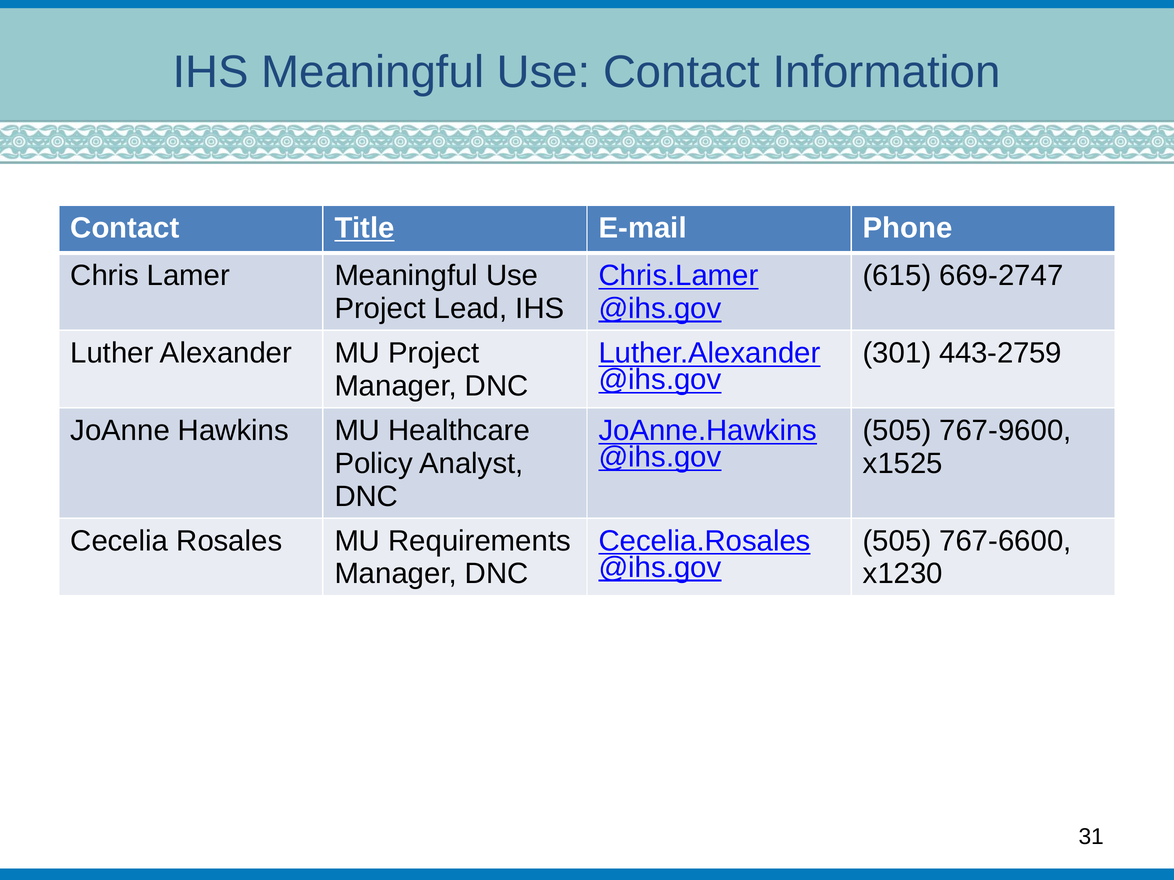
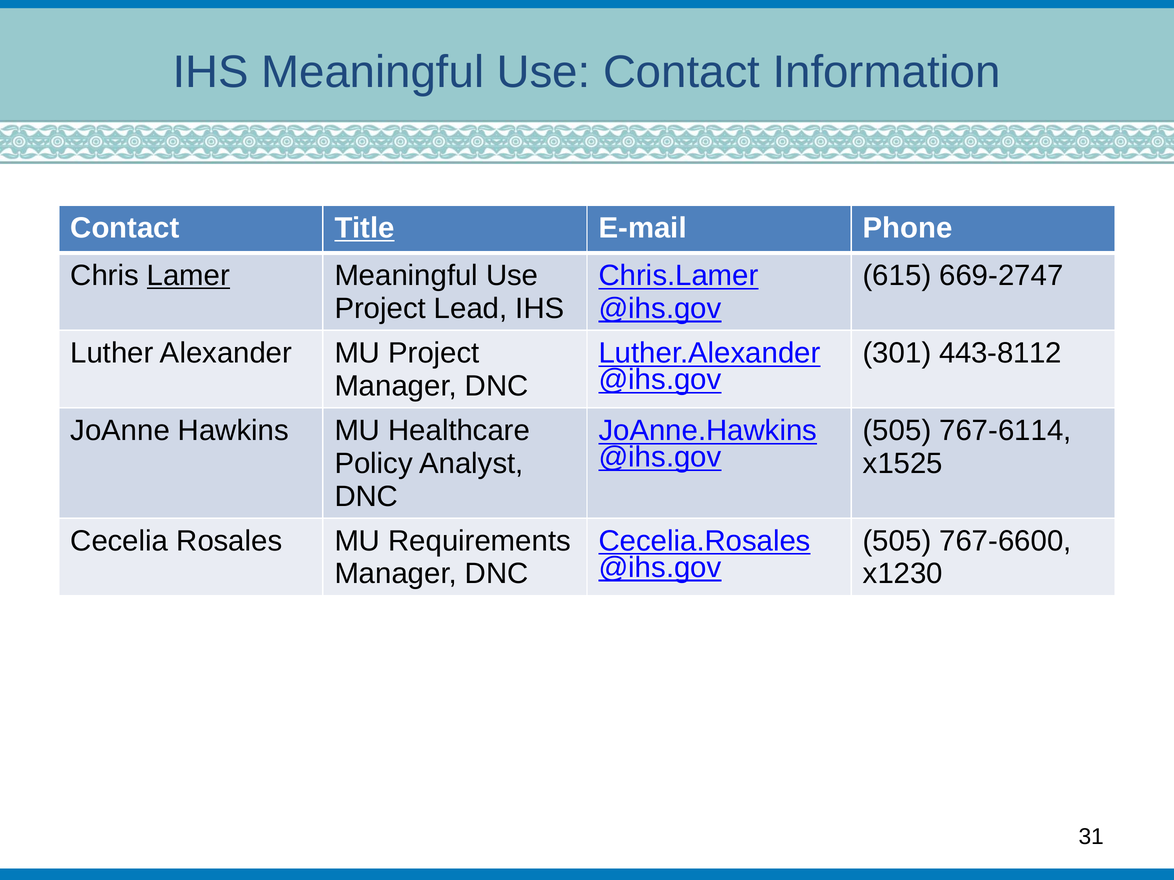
Lamer underline: none -> present (188, 276)
443-2759: 443-2759 -> 443-8112 (1000, 353)
767-9600: 767-9600 -> 767-6114 (1005, 431)
